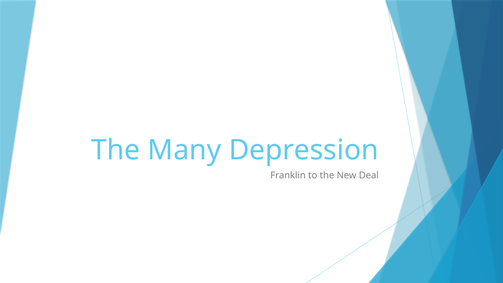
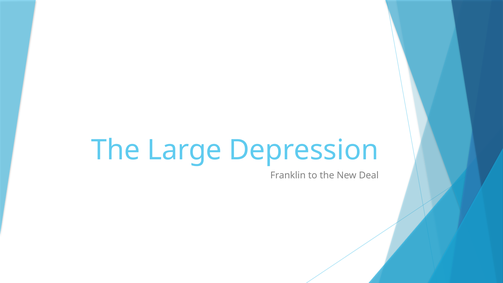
Many: Many -> Large (185, 150)
